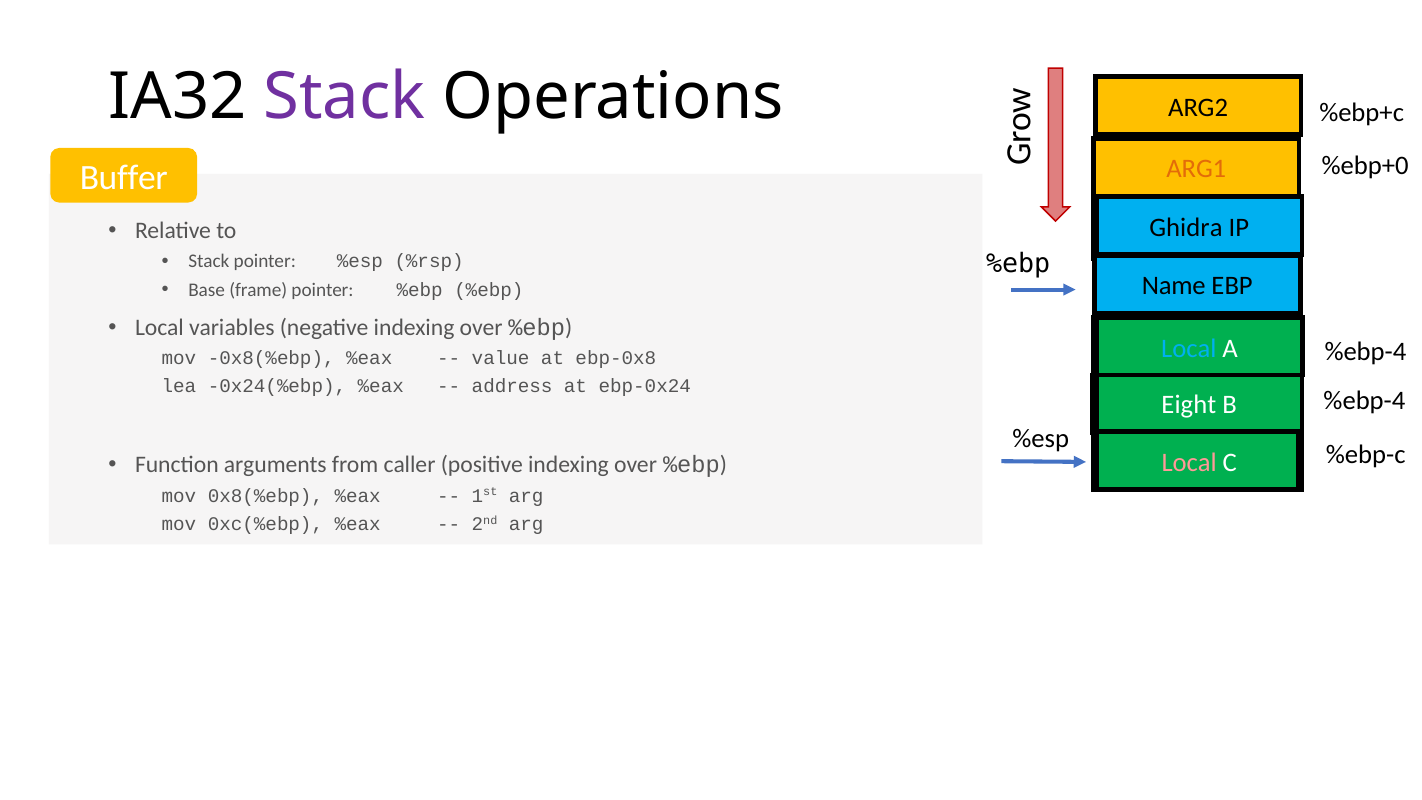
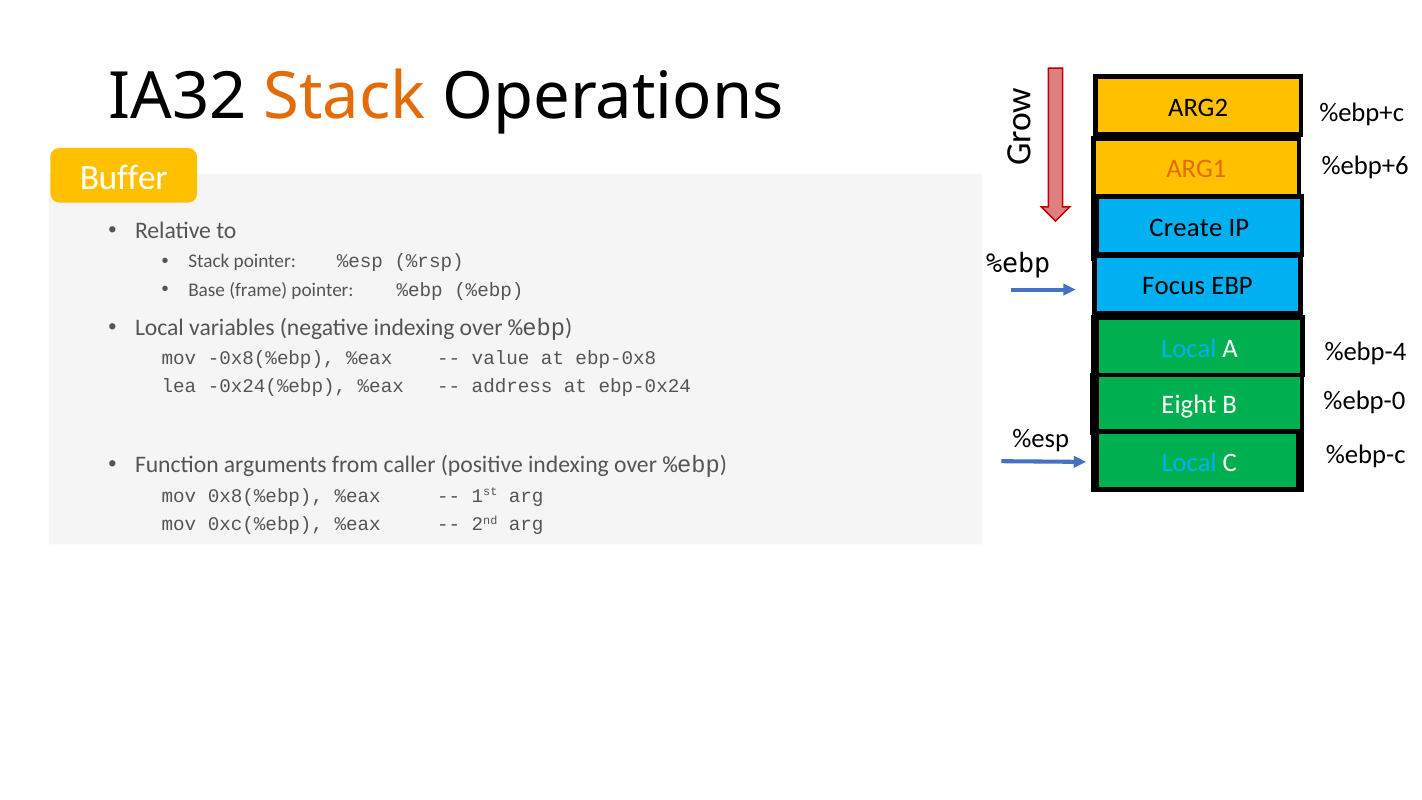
Stack colour: purple -> orange (345, 97)
%ebp+0: %ebp+0 -> %ebp+6 (1365, 166)
Ghidra: Ghidra -> Create (1186, 227)
Name: Name -> Focus (1174, 286)
%ebp-4: %ebp-4 -> %ebp-0 (1364, 401)
Local colour: pink -> light blue (1189, 463)
